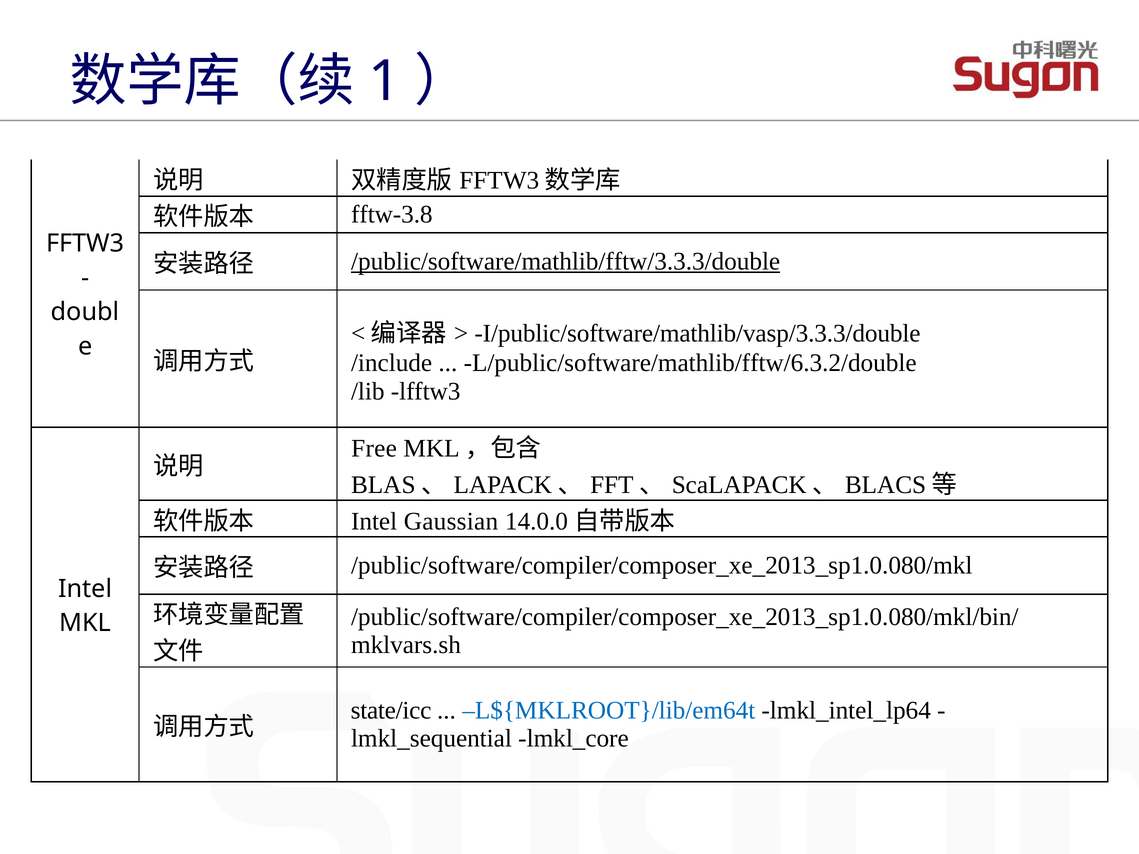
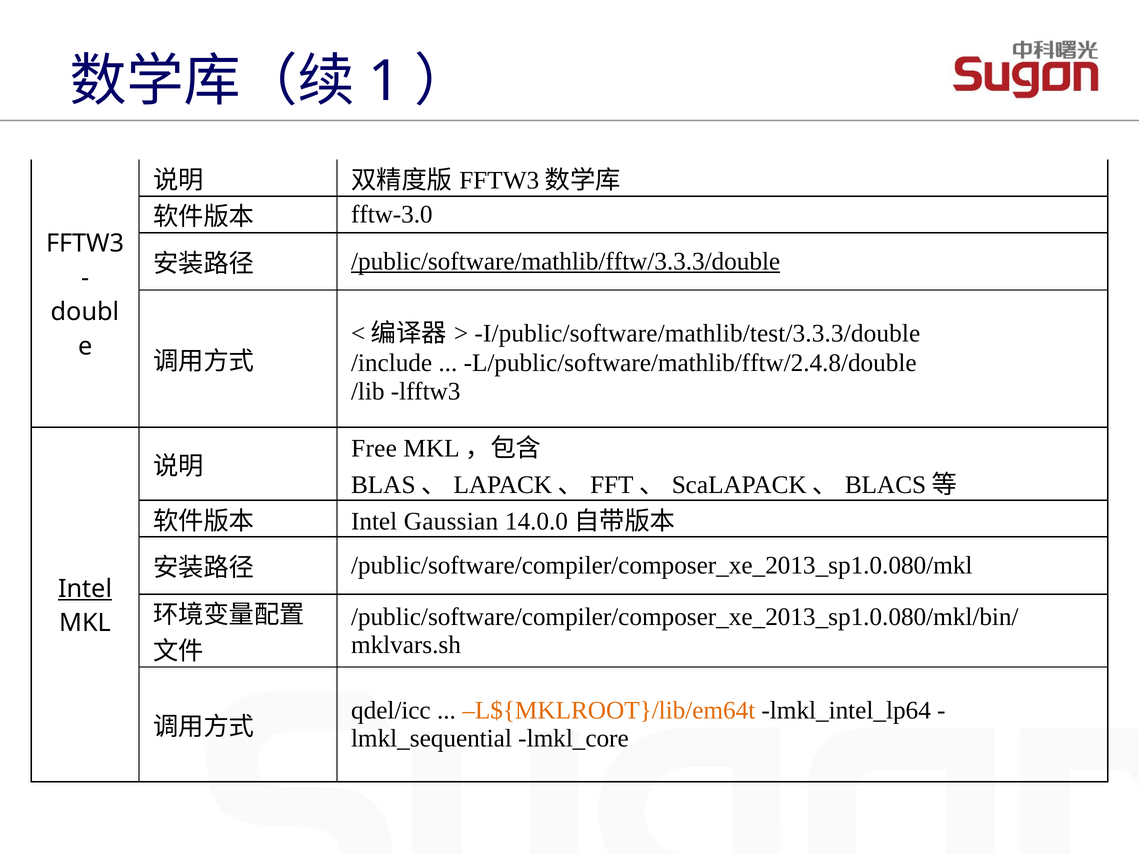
fftw-3.8: fftw-3.8 -> fftw-3.0 (392, 215)
I/public/software/mathlib/vasp/3.3.3/double: I/public/software/mathlib/vasp/3.3.3/double -> I/public/software/mathlib/test/3.3.3/double (697, 333)
L/public/software/mathlib/fftw/6.3.2/double: L/public/software/mathlib/fftw/6.3.2/double -> L/public/software/mathlib/fftw/2.4.8/double (690, 363)
Intel underline: none -> present (85, 589)
state/icc: state/icc -> qdel/icc (391, 711)
L${MKLROOT}/lib/em64t colour: blue -> orange (609, 711)
